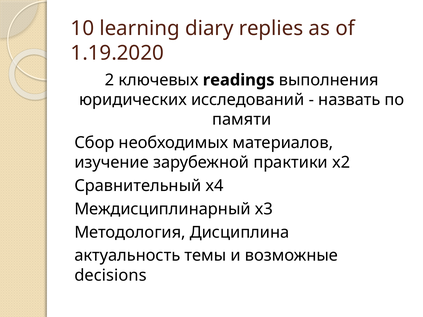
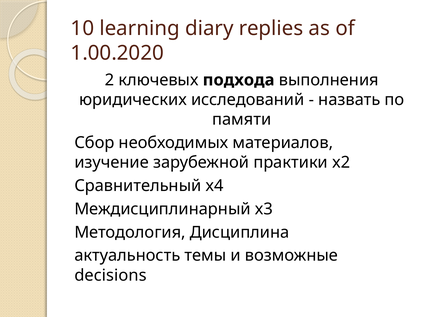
1.19.2020: 1.19.2020 -> 1.00.2020 (117, 53)
readings: readings -> подхода (239, 80)
